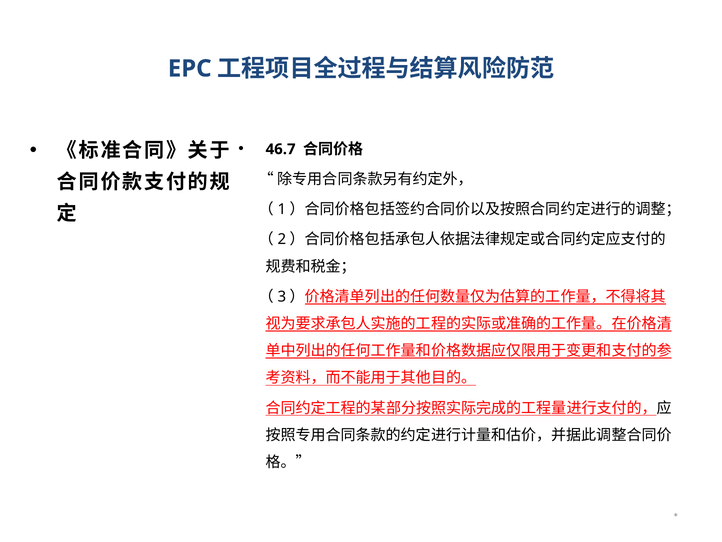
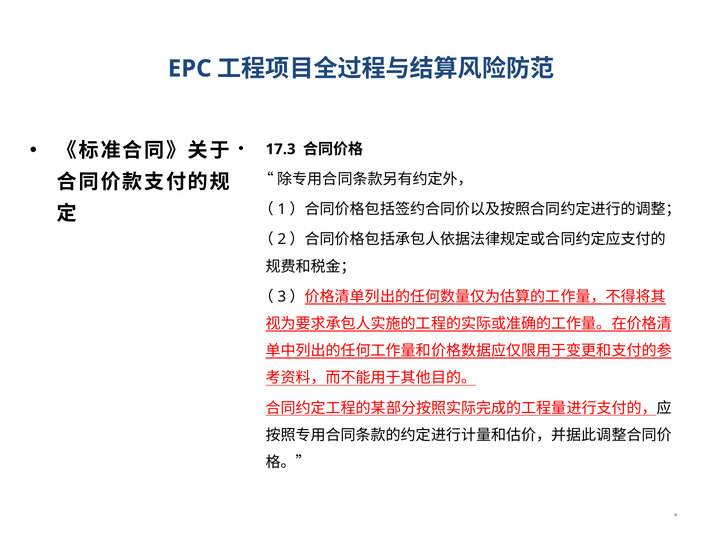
46.7: 46.7 -> 17.3 (281, 149)
